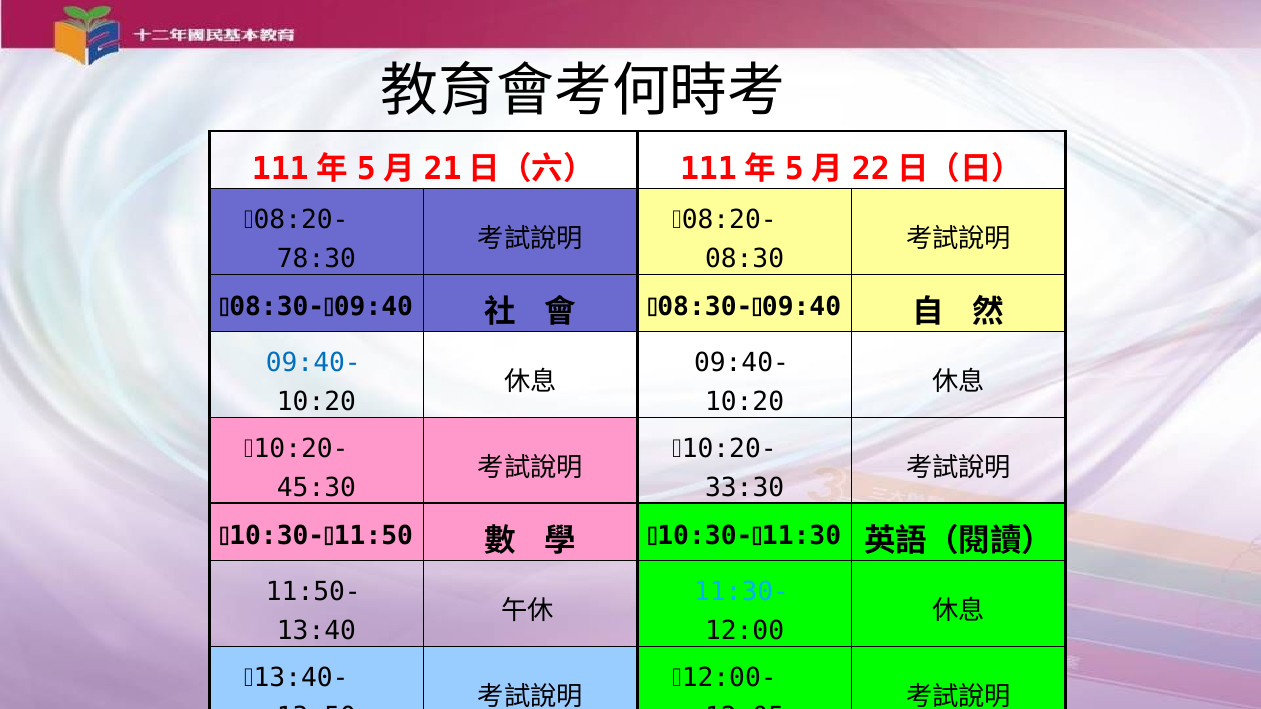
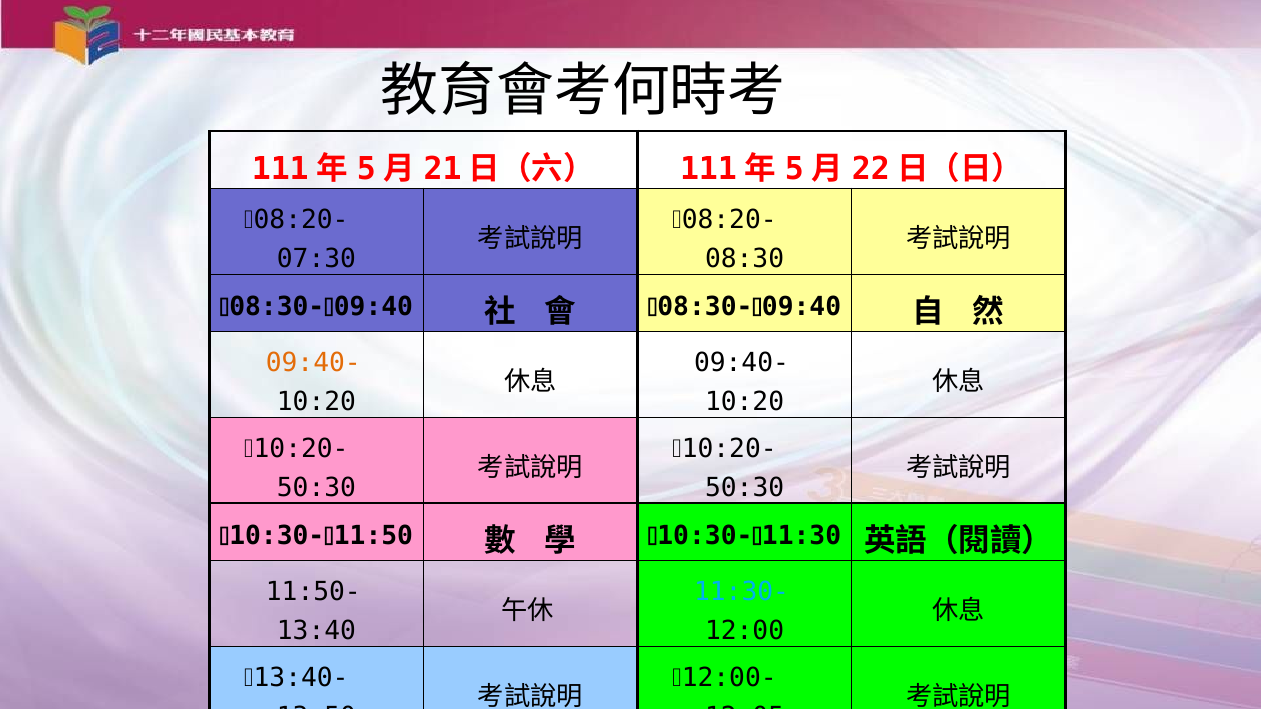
78:30: 78:30 -> 07:30 (316, 259)
09:40- colour: blue -> orange (313, 363)
45:30: 45:30 -> 50:30 (316, 488)
33:30: 33:30 -> 50:30 (745, 488)
